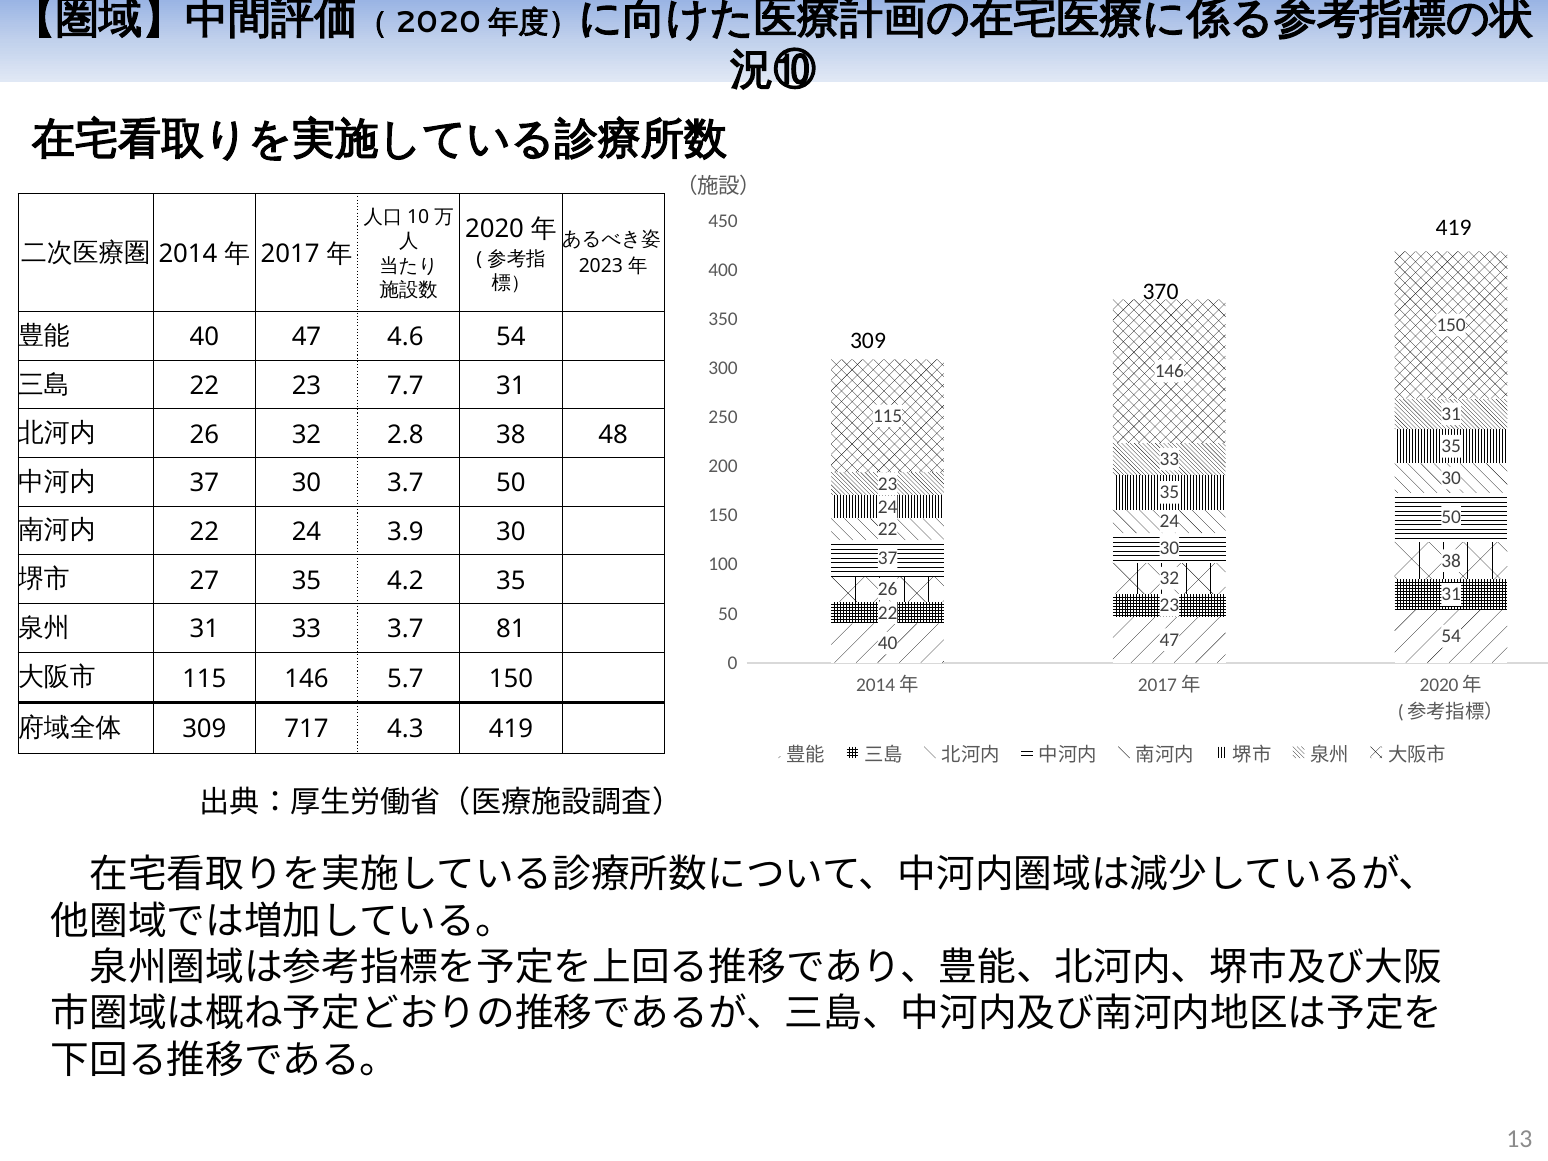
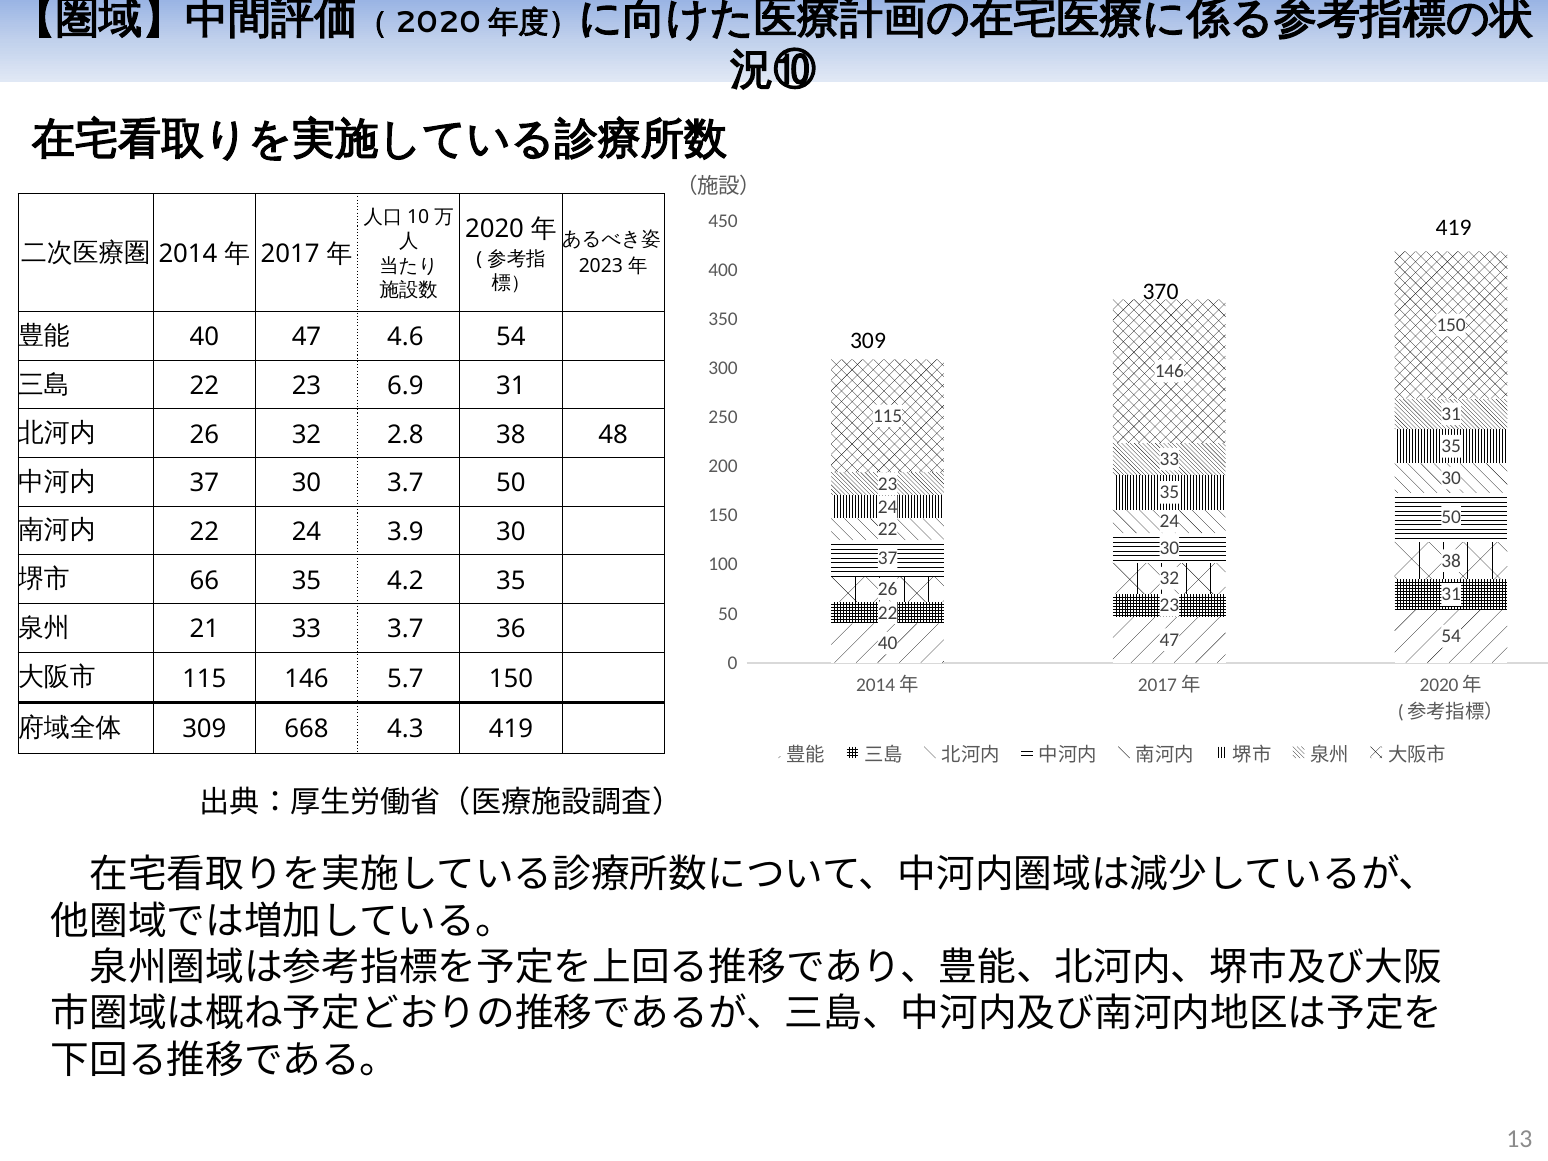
7.7: 7.7 -> 6.9 (405, 386)
27: 27 -> 66 (204, 581)
31: 31 -> 21 (204, 629)
81: 81 -> 36 (511, 629)
717: 717 -> 668 (307, 729)
